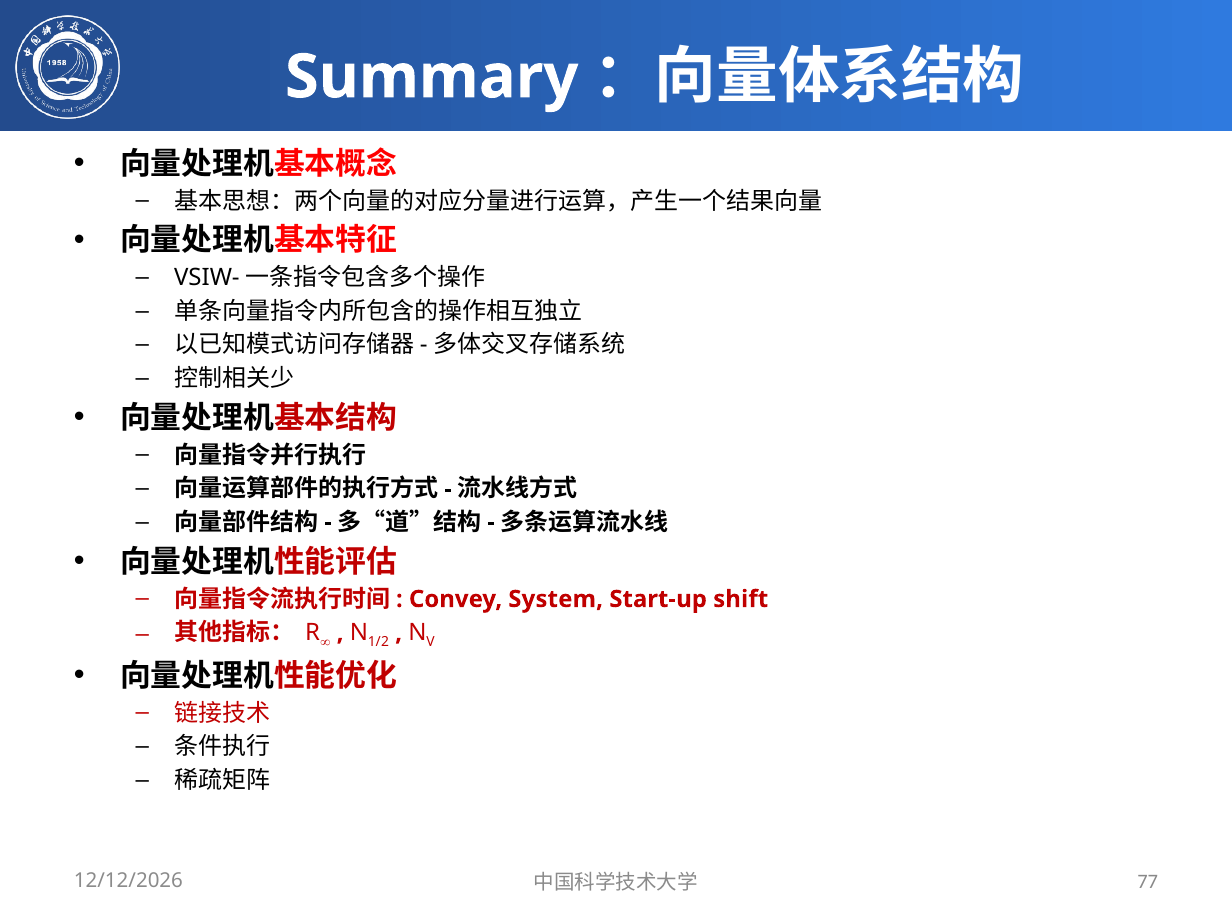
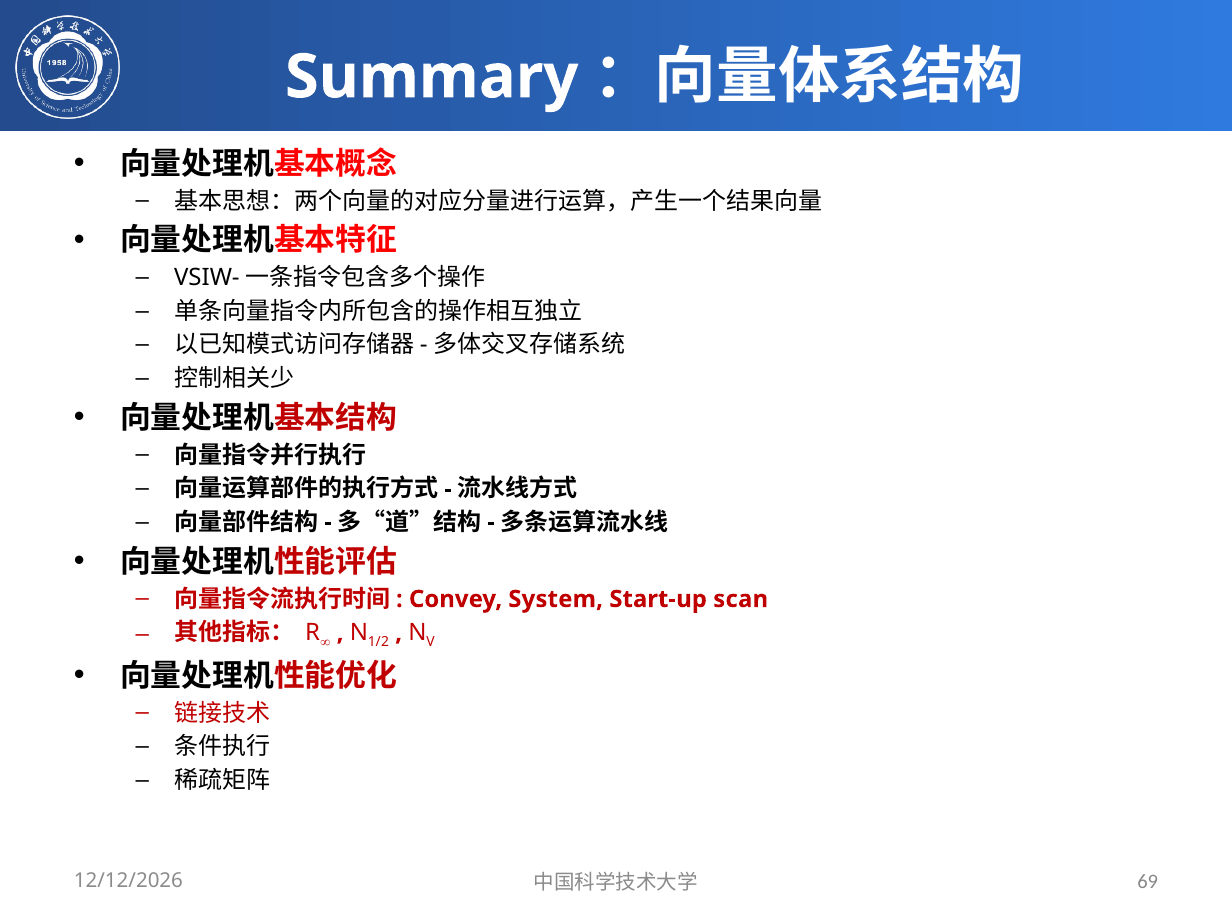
shift: shift -> scan (741, 599)
77: 77 -> 69 (1148, 882)
